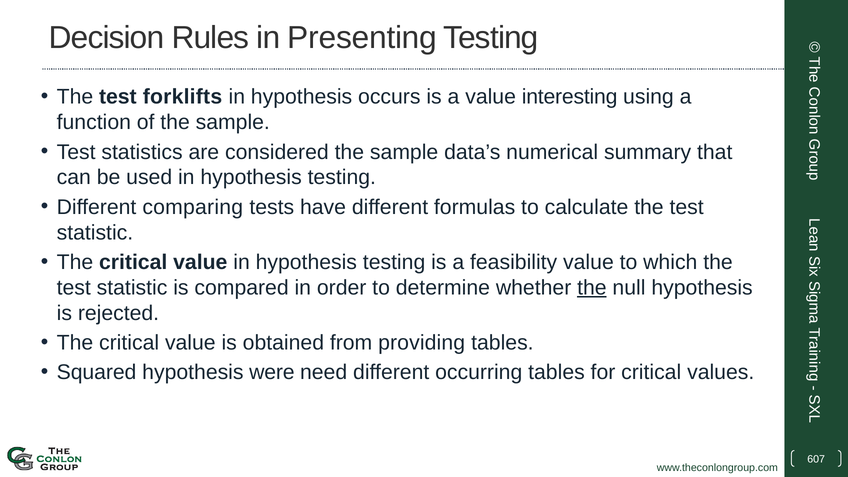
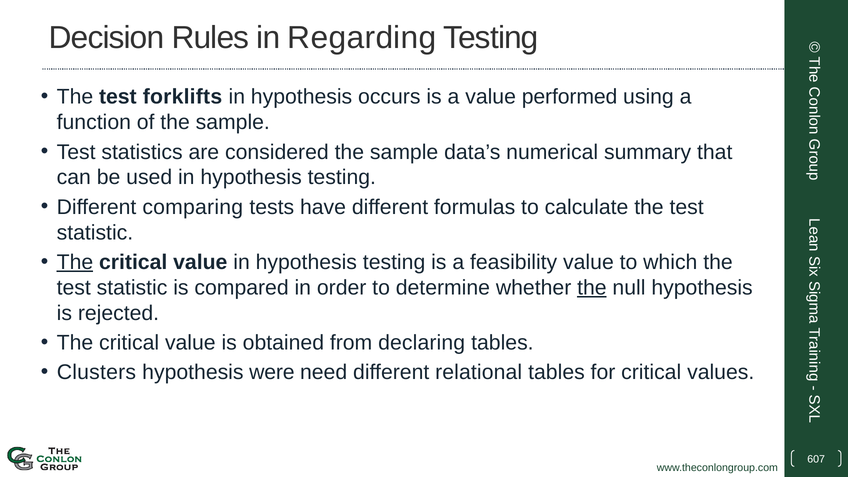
Presenting: Presenting -> Regarding (362, 38)
interesting: interesting -> performed (570, 97)
The underline: none -> present (75, 262)
providing: providing -> declaring (422, 343)
Squared: Squared -> Clusters (96, 372)
occurring: occurring -> relational (479, 372)
